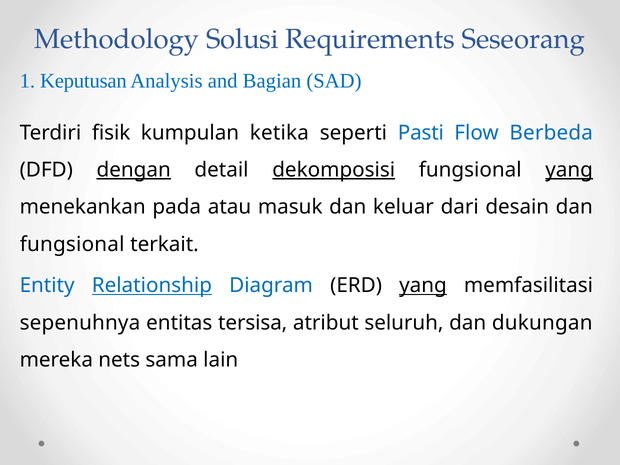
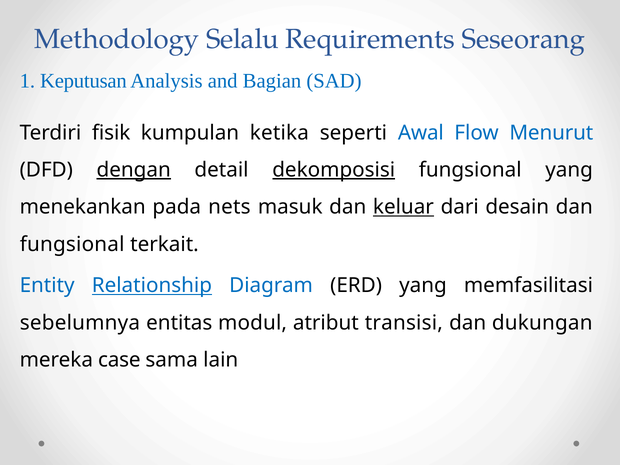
Solusi: Solusi -> Selalu (243, 39)
Pasti: Pasti -> Awal (421, 133)
Berbeda: Berbeda -> Menurut (551, 133)
yang underline: present -> none (569, 170)
atau: atau -> nets (229, 207)
keluar underline: none -> present (403, 207)
yang underline: present -> none (423, 286)
sepenuhnya: sepenuhnya -> sebelumnya (80, 323)
tersisa: tersisa -> modul (253, 323)
seluruh: seluruh -> transisi (404, 323)
nets: nets -> case (119, 360)
